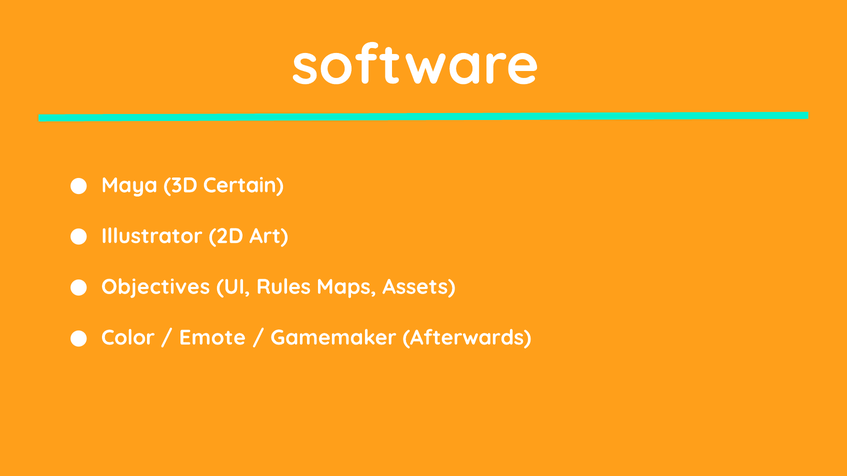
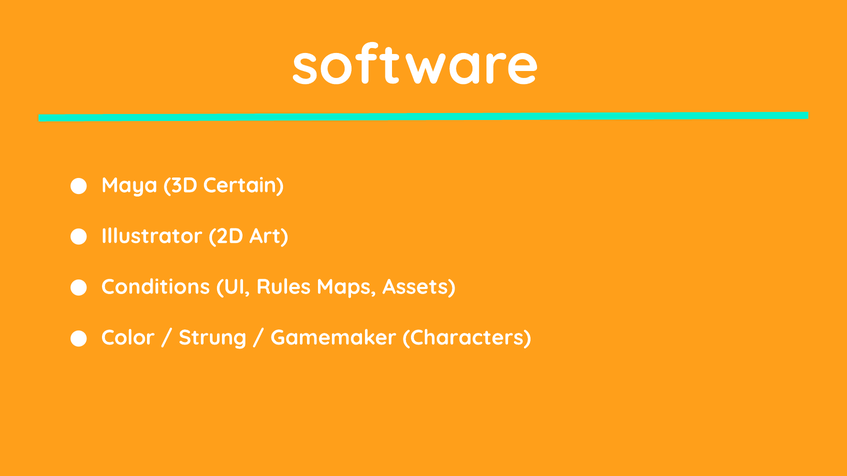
Objectives: Objectives -> Conditions (156, 287)
Emote: Emote -> Strung (213, 338)
Afterwards: Afterwards -> Characters (467, 338)
